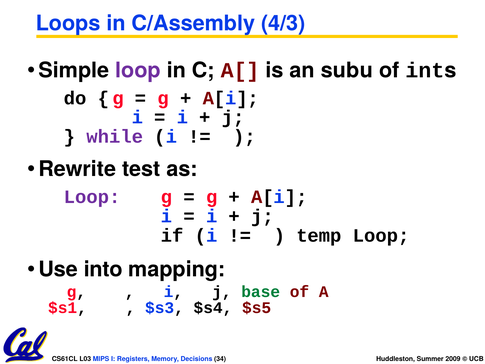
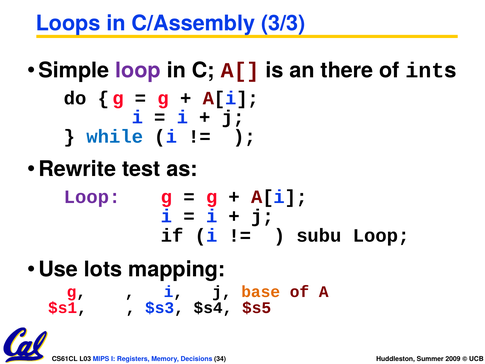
4/3: 4/3 -> 3/3 (283, 23)
subu: subu -> there (347, 70)
while colour: purple -> blue (115, 137)
temp: temp -> subu (319, 235)
into: into -> lots (103, 269)
base colour: green -> orange (261, 292)
